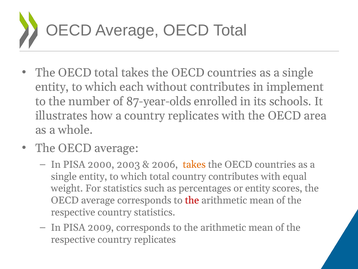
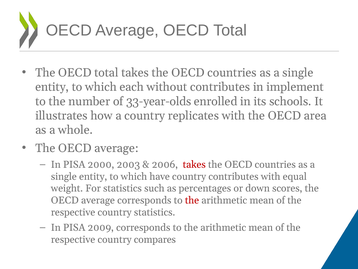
87-year-olds: 87-year-olds -> 33-year-olds (159, 101)
takes colour: orange -> red (194, 164)
which total: total -> have (160, 176)
or entity: entity -> down (258, 188)
respective country replicates: replicates -> compares (155, 239)
